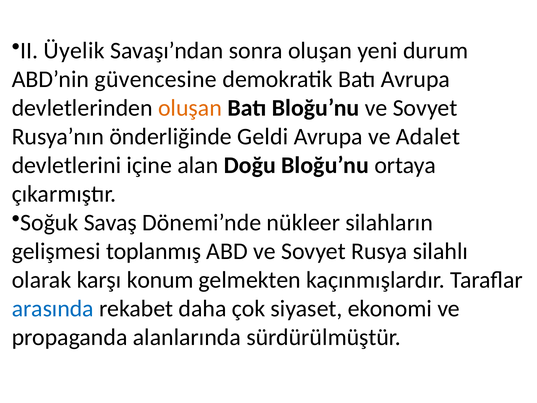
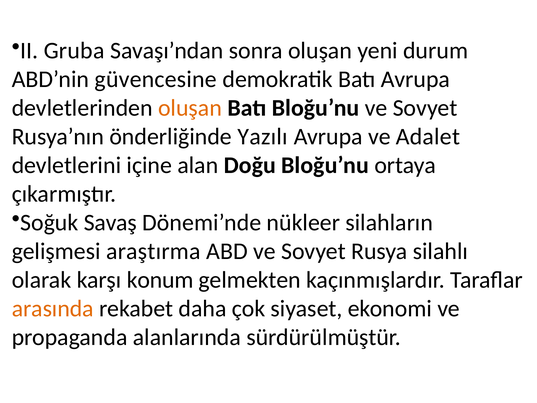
Üyelik: Üyelik -> Gruba (74, 51)
Geldi: Geldi -> Yazılı (263, 137)
toplanmış: toplanmış -> araştırma (153, 251)
arasında colour: blue -> orange (53, 309)
